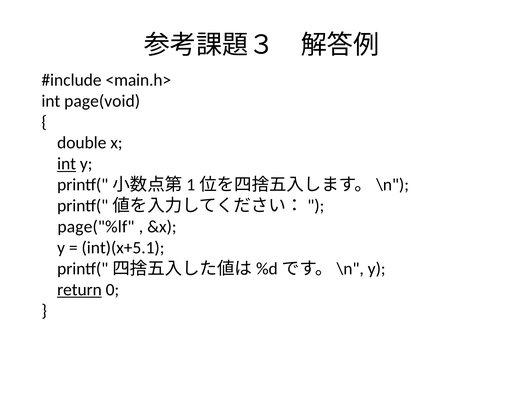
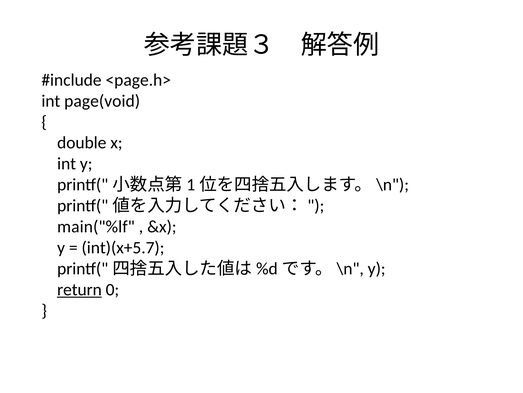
<main.h>: <main.h> -> <page.h> (138, 80)
int underline: present -> none (67, 164)
page("%lf: page("%lf -> main("%lf (96, 226)
int)(x+5.1: int)(x+5.1 -> int)(x+5.7 (123, 247)
